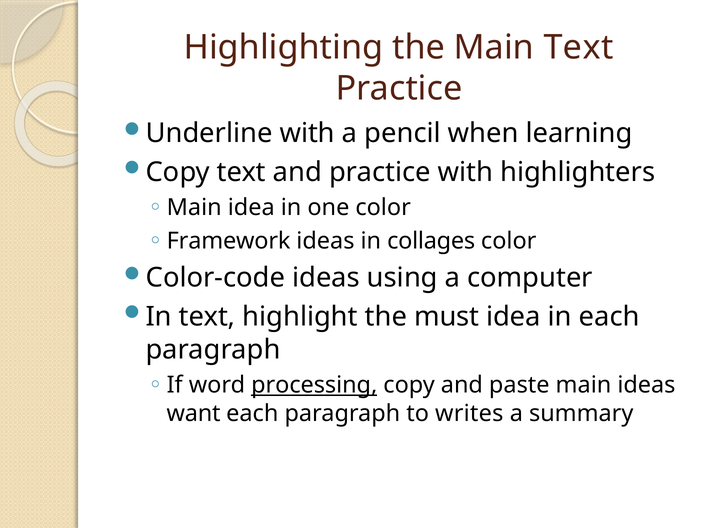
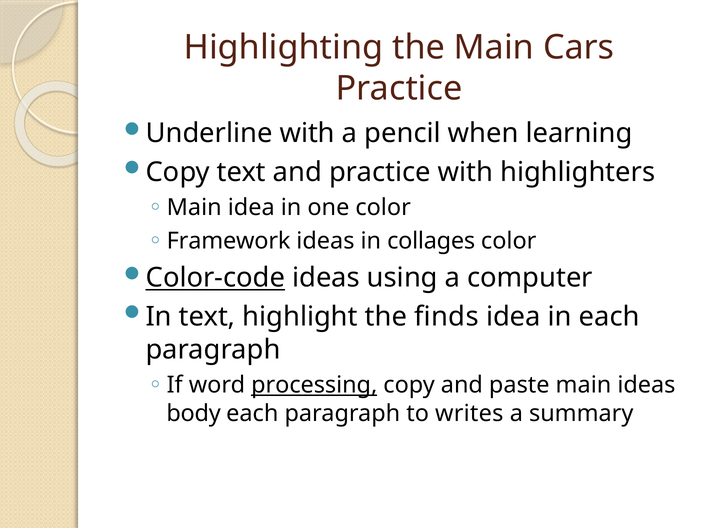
Main Text: Text -> Cars (579, 48)
Color-code underline: none -> present (215, 278)
must: must -> finds (446, 317)
want: want -> body (194, 413)
